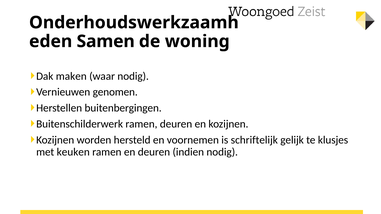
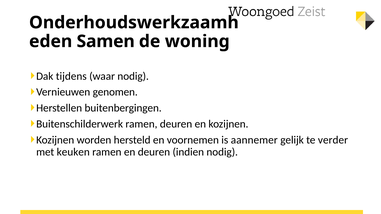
maken: maken -> tijdens (71, 76)
schriftelijk: schriftelijk -> aannemer (254, 140)
klusjes: klusjes -> verder (333, 140)
